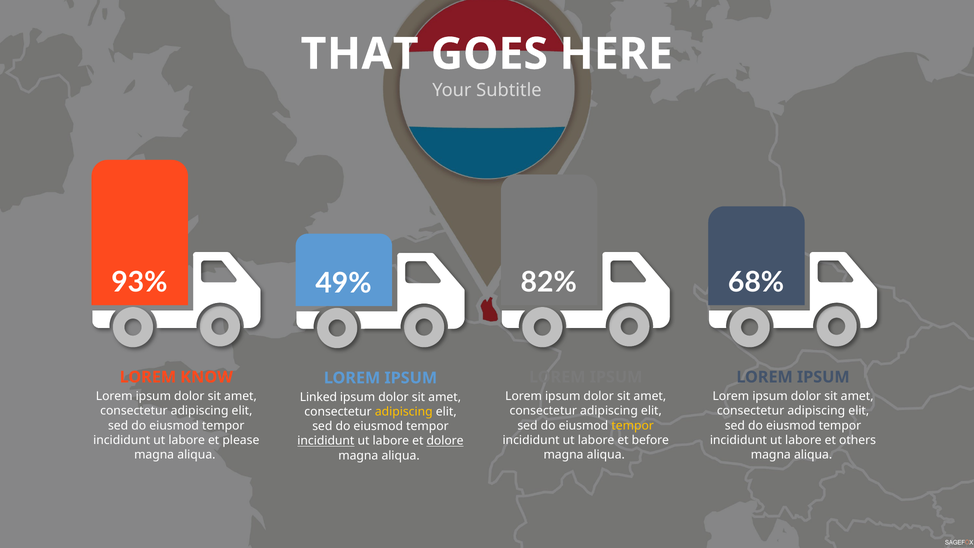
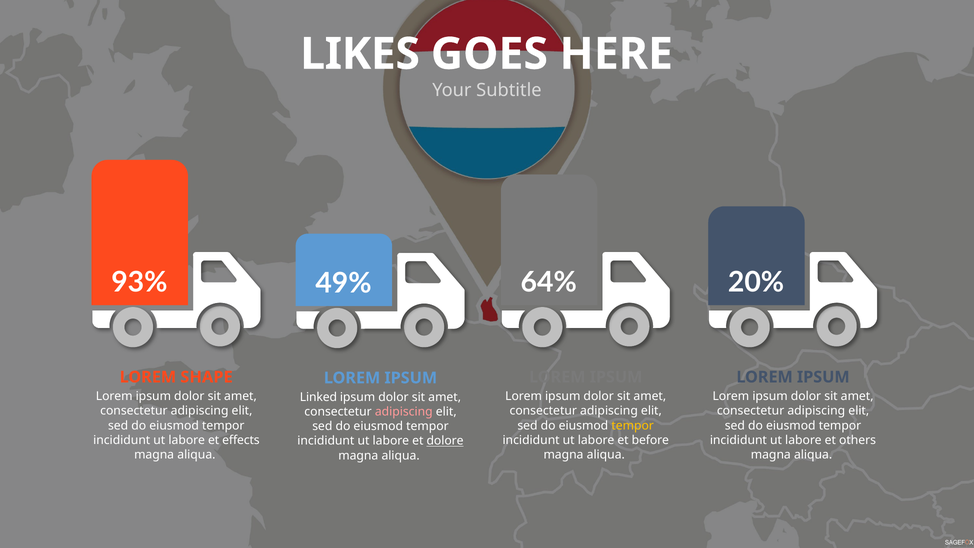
THAT: THAT -> LIKES (360, 54)
82%: 82% -> 64% (549, 282)
68%: 68% -> 20% (756, 282)
KNOW: KNOW -> SHAPE (207, 377)
adipiscing colour: yellow -> pink (404, 412)
please: please -> effects (241, 440)
incididunt underline: present -> none (326, 441)
